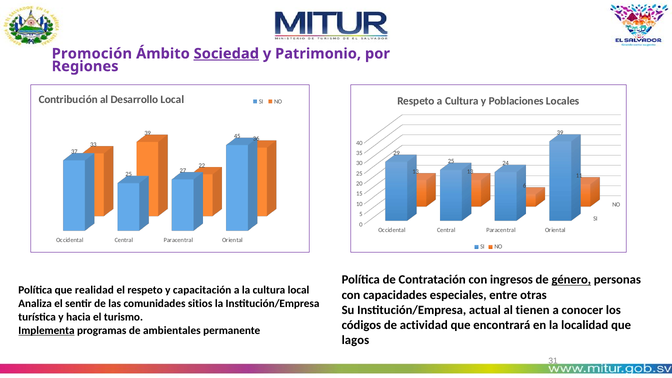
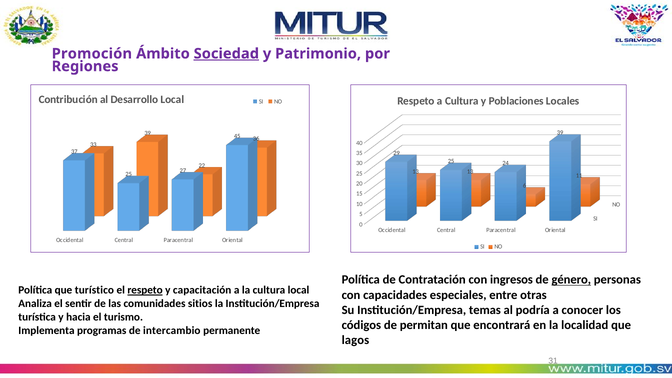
realidad: realidad -> turístico (94, 290)
respeto underline: none -> present (145, 290)
actual: actual -> temas (485, 310)
tienen: tienen -> podría (533, 310)
actividad: actividad -> permitan (424, 325)
Implementa underline: present -> none (46, 330)
ambientales: ambientales -> intercambio (172, 330)
